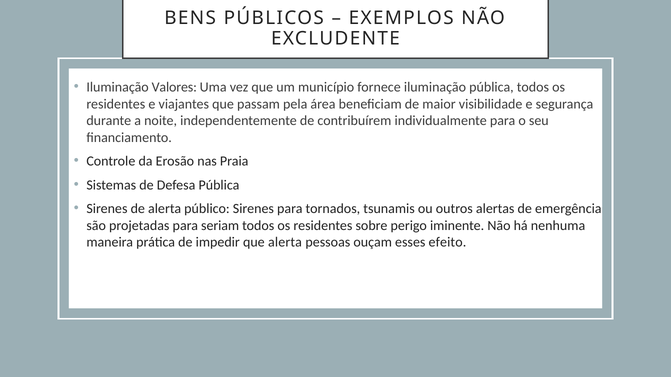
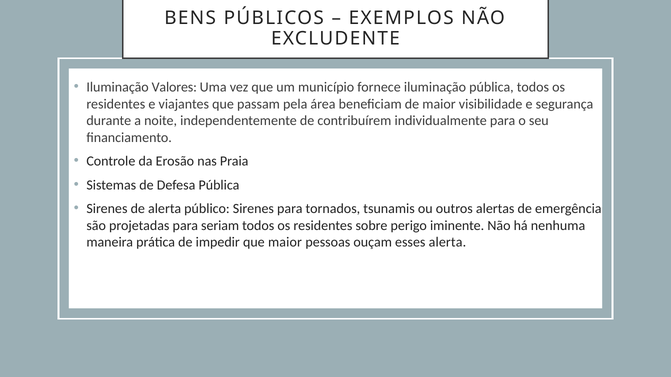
que alerta: alerta -> maior (285, 242)
esses efeito: efeito -> alerta (447, 242)
